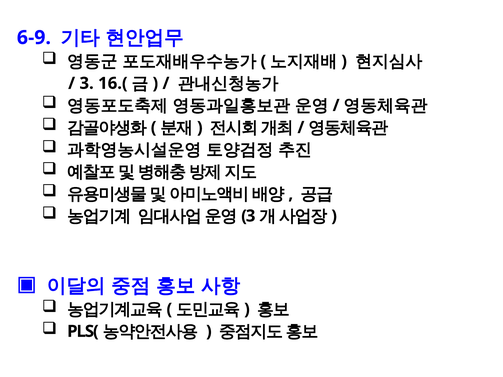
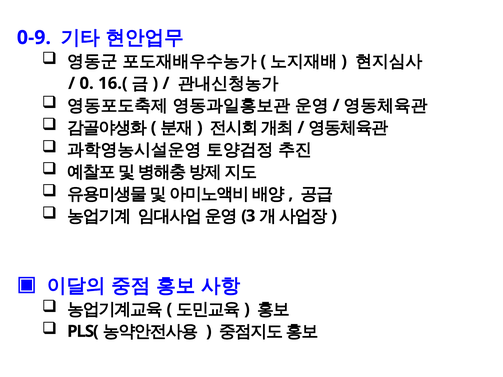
6-9: 6-9 -> 0-9 (34, 38)
3: 3 -> 0 (87, 83)
